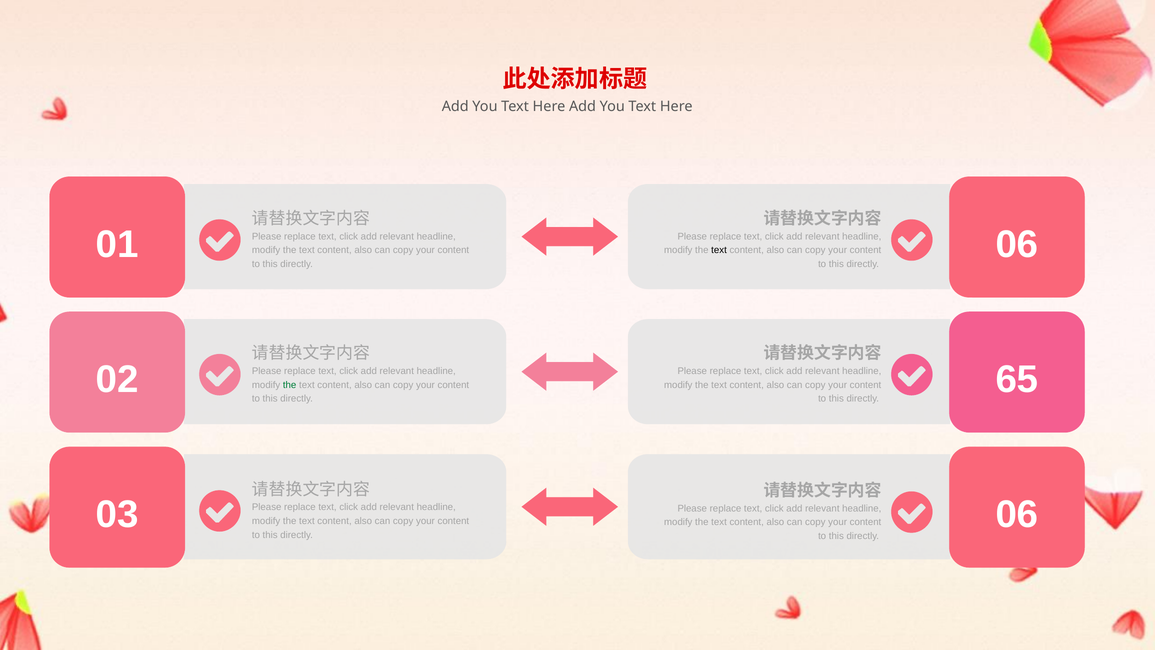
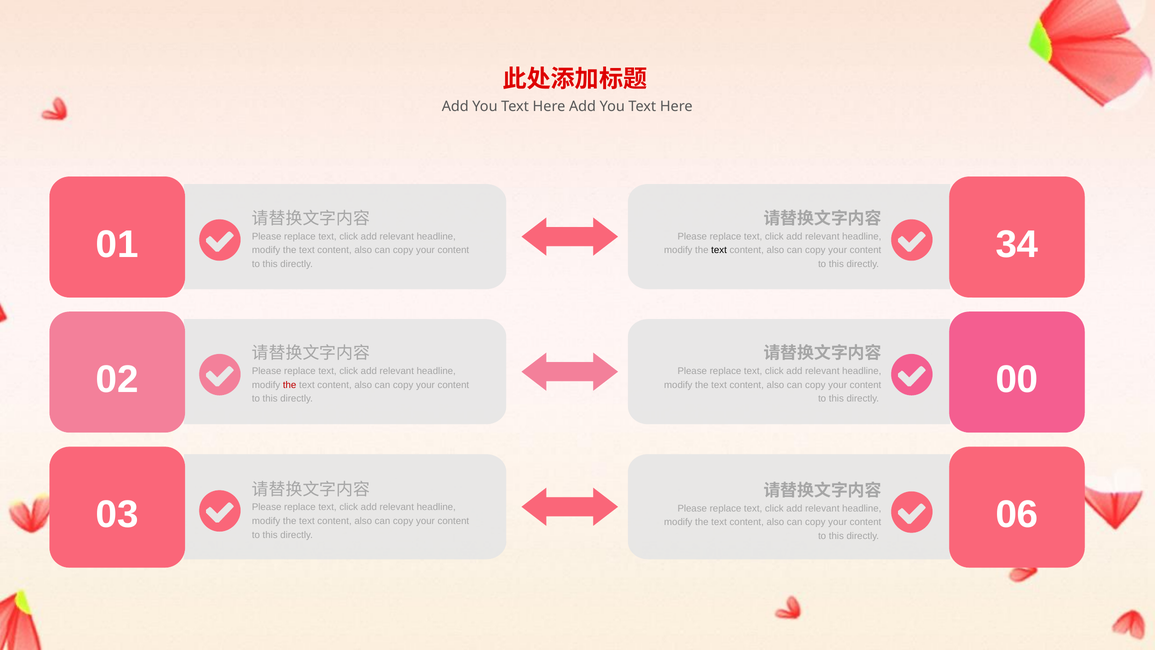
06: 06 -> 34 (1017, 244)
the colour: green -> red (290, 385)
65: 65 -> 00 (1017, 379)
